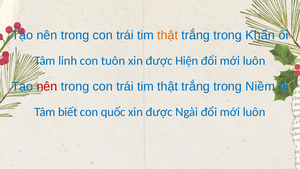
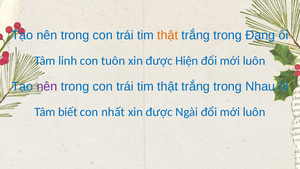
Khẩn: Khẩn -> Đang (260, 35)
nên colour: red -> purple (47, 86)
Niềm: Niềm -> Nhau (260, 86)
quốc: quốc -> nhất (113, 112)
